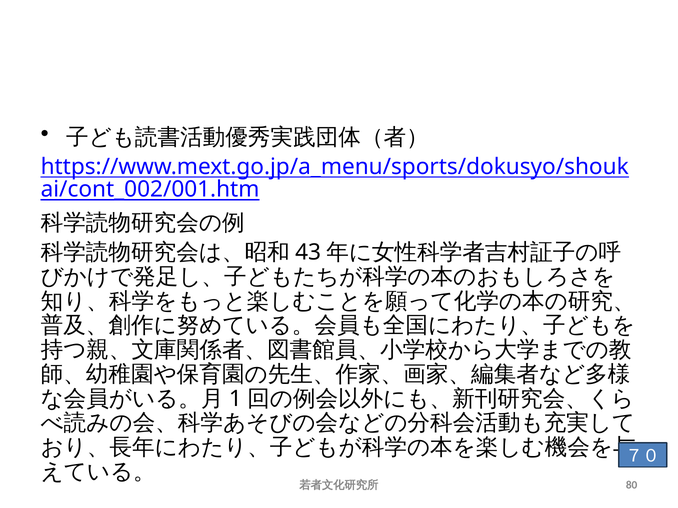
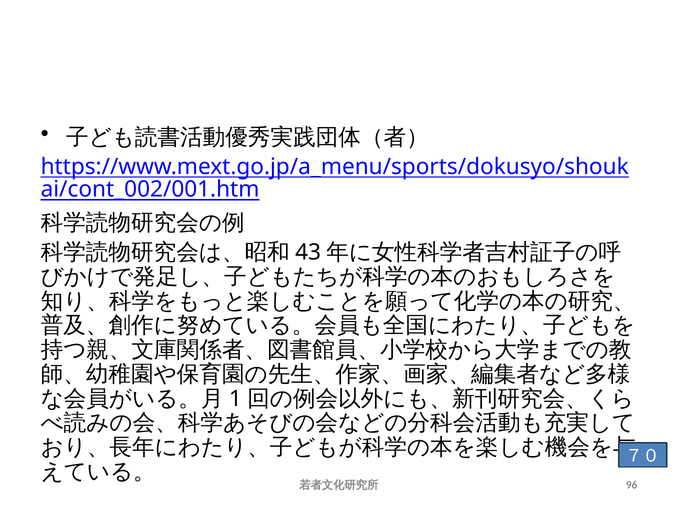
80: 80 -> 96 (632, 486)
